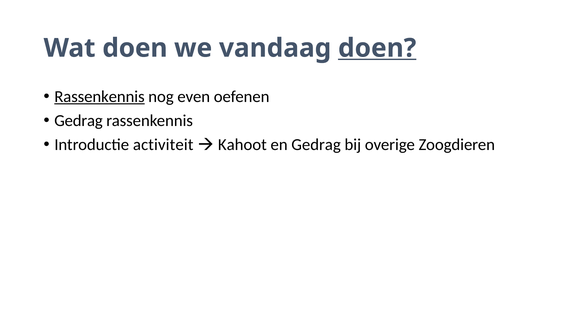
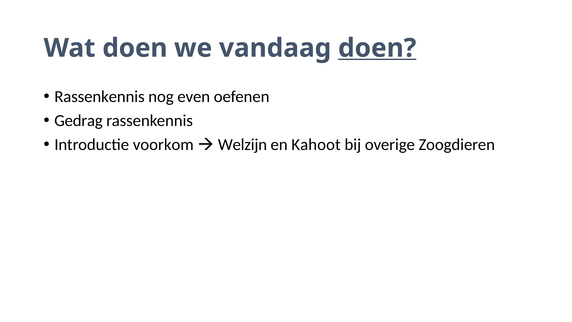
Rassenkennis underline: present -> none (99, 97)
activiteit: activiteit -> voorkom (163, 145)
Kahoot: Kahoot -> Welzijn (243, 145)
en Gedrag: Gedrag -> Kahoot (316, 145)
